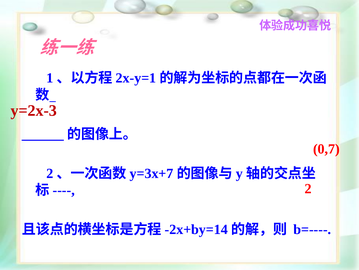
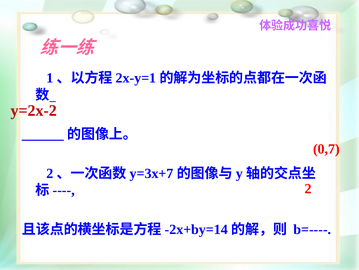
y=2x-3: y=2x-3 -> y=2x-2 (34, 110)
